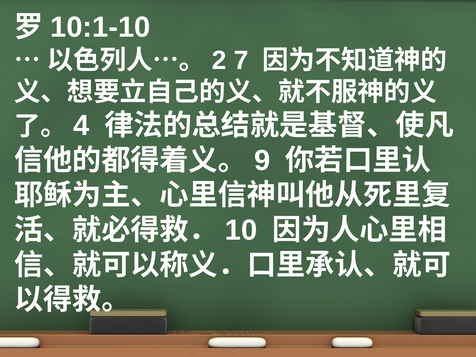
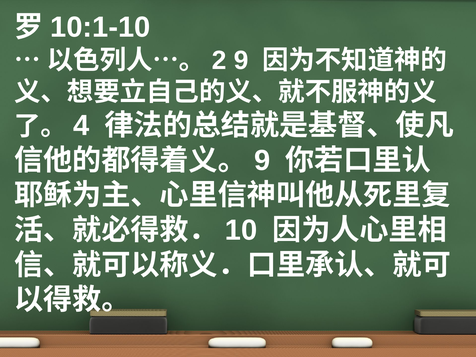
7: 7 -> 9 (241, 60)
